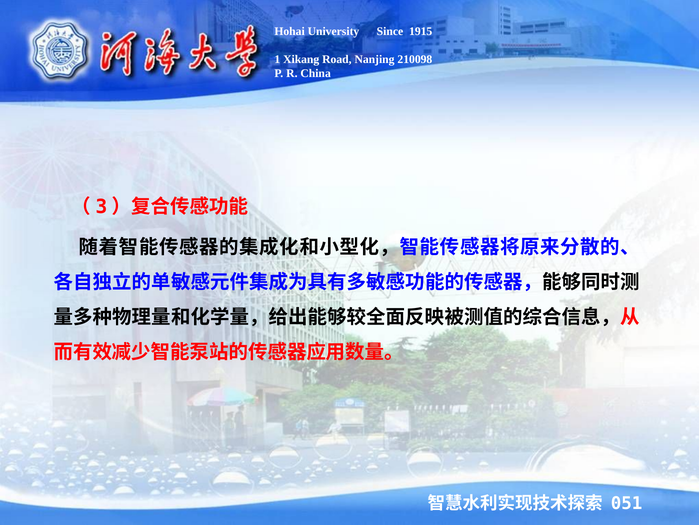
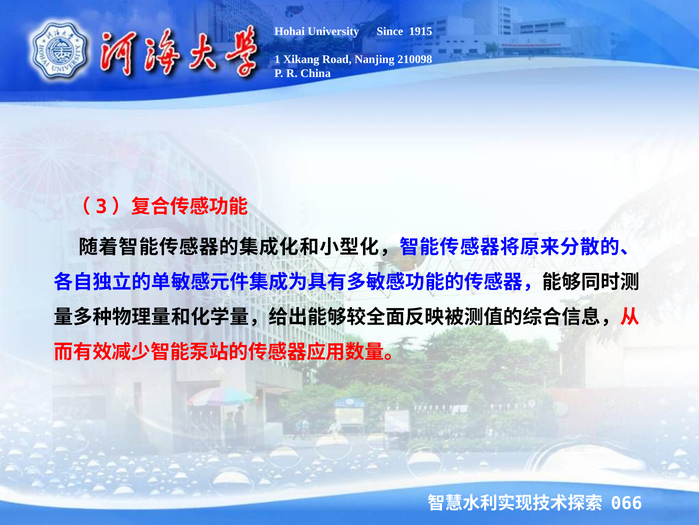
051: 051 -> 066 (627, 503)
